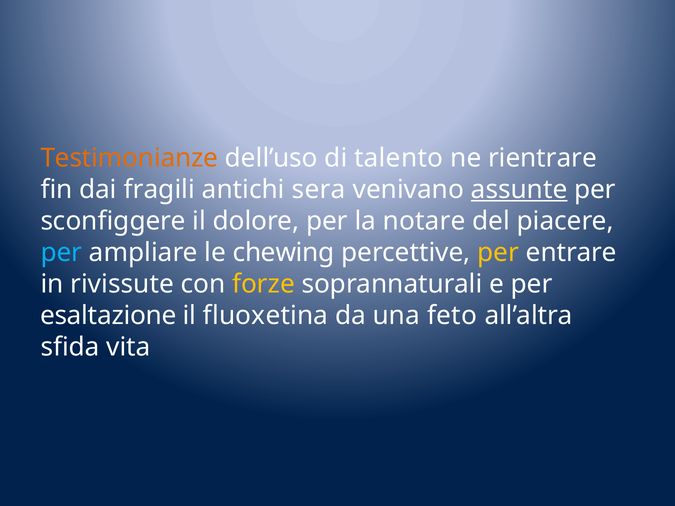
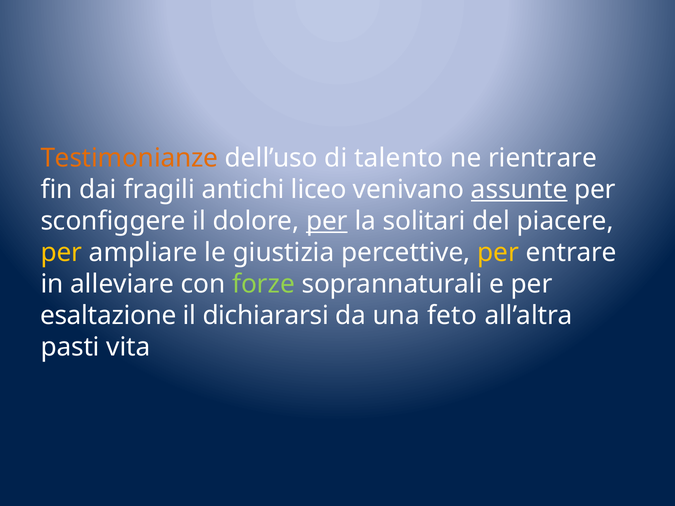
sera: sera -> liceo (319, 190)
per underline: none -> present (327, 221)
notare: notare -> solitari (424, 221)
per colour: light blue -> yellow (61, 253)
chewing: chewing -> giustizia (284, 253)
rivissute: rivissute -> alleviare (122, 284)
forze colour: yellow -> light green (263, 284)
fluoxetina: fluoxetina -> dichiararsi (266, 316)
sfida: sfida -> pasti (70, 347)
